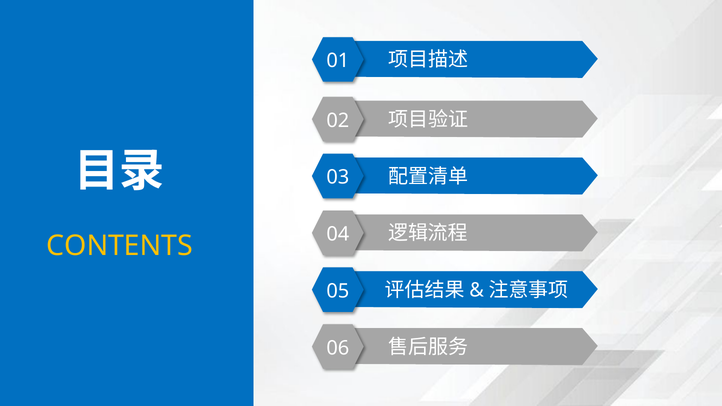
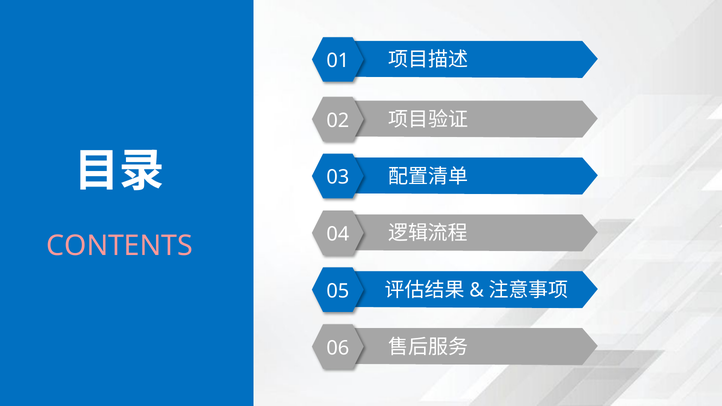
CONTENTS colour: yellow -> pink (120, 246)
